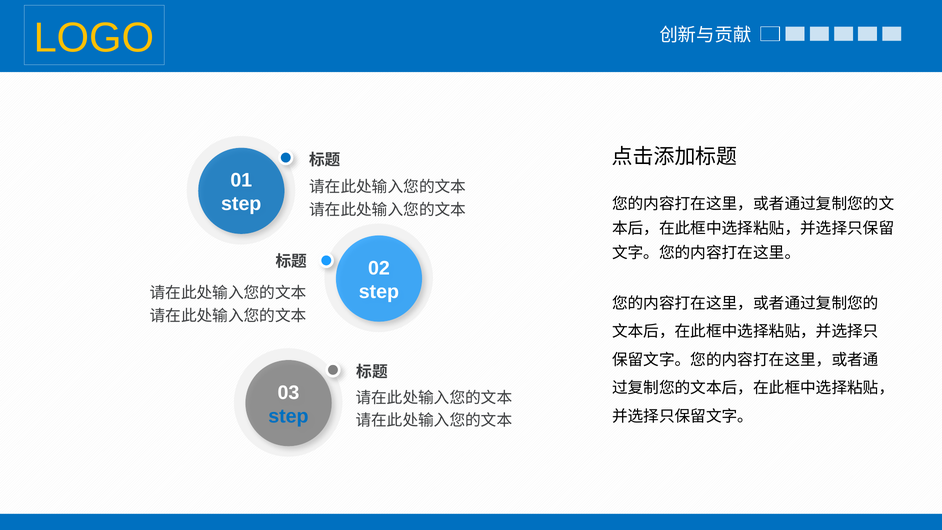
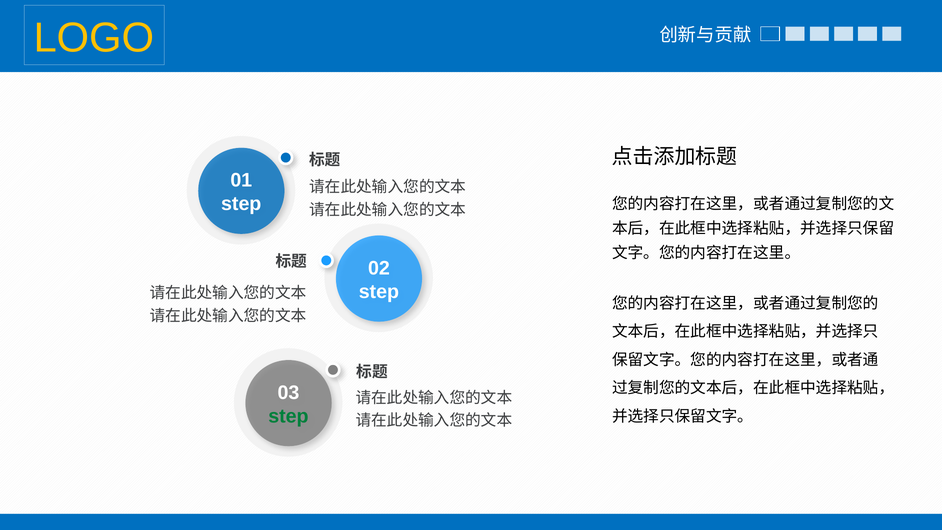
step colour: blue -> green (288, 416)
